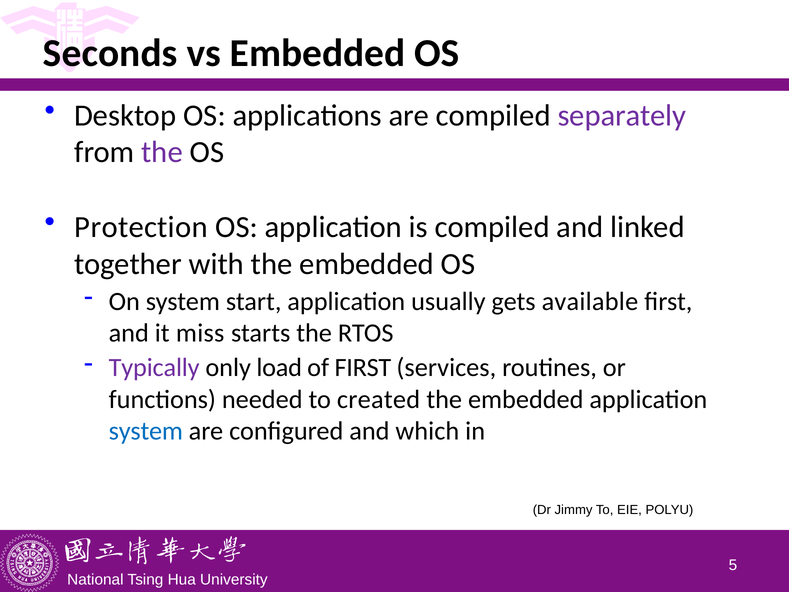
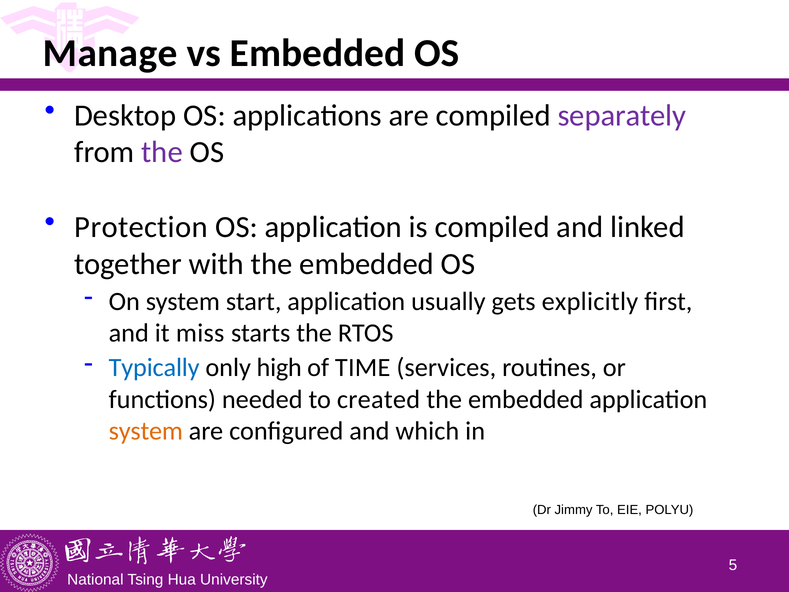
Seconds: Seconds -> Manage (110, 53)
available: available -> explicitly (590, 301)
Typically colour: purple -> blue (154, 368)
load: load -> high (279, 368)
of FIRST: FIRST -> TIME (363, 368)
system colour: blue -> orange (146, 431)
